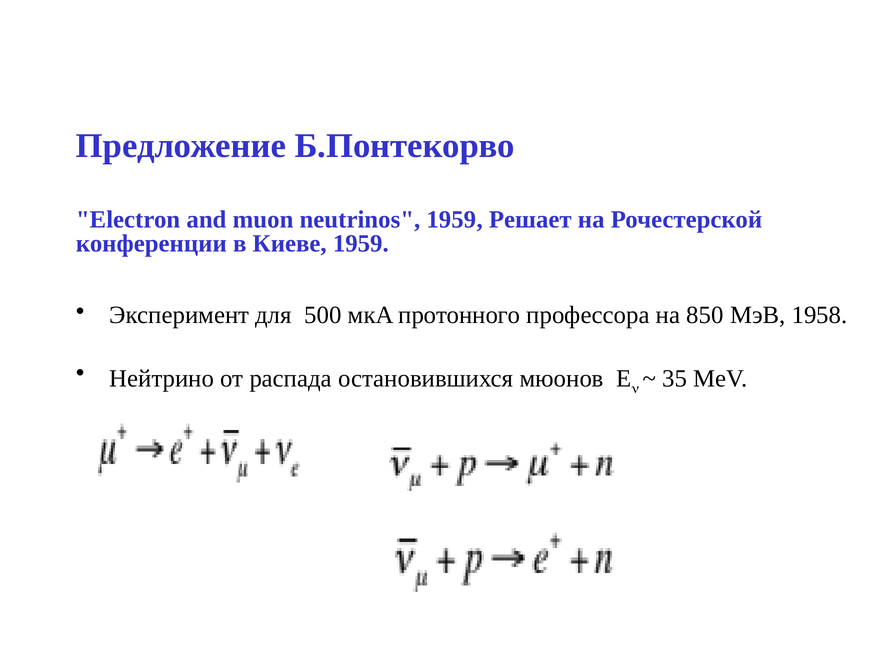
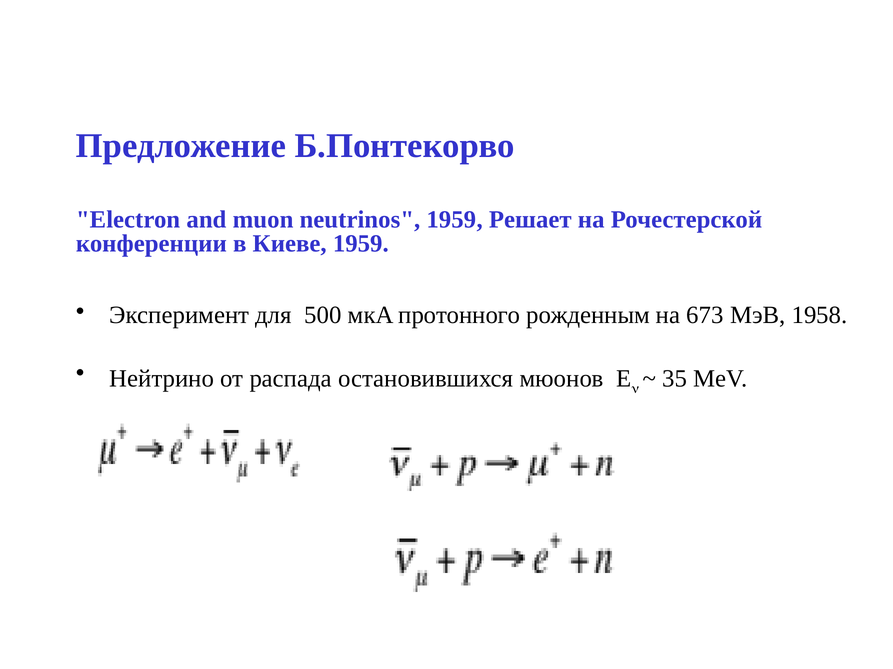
профессора: профессора -> рожденным (588, 315)
850: 850 -> 673 (705, 315)
